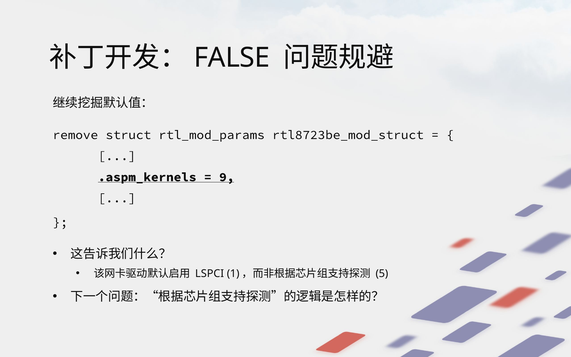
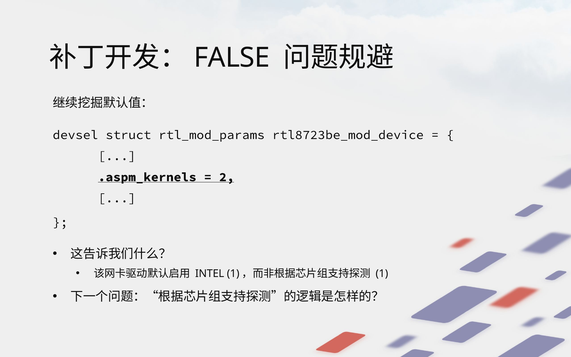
remove: remove -> devsel (75, 135)
rtl8723be_mod_struct: rtl8723be_mod_struct -> rtl8723be_mod_device (348, 135)
9: 9 -> 2 (227, 177)
LSPCI: LSPCI -> INTEL (210, 273)
5: 5 -> 1 (382, 273)
